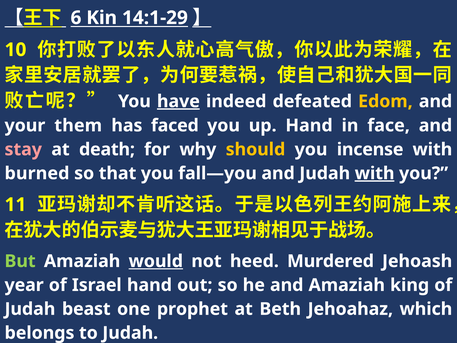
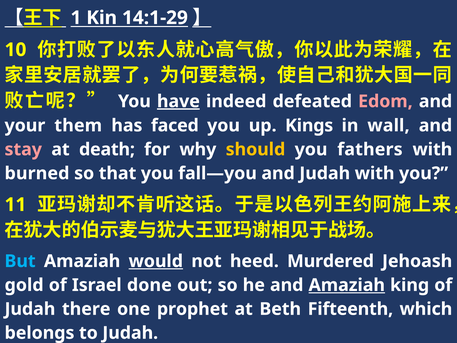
6: 6 -> 1 (76, 18)
Edom colour: yellow -> pink (385, 101)
up Hand: Hand -> Kings (309, 125)
face: face -> wall (389, 125)
incense: incense -> fathers (370, 149)
with underline: present -> none (375, 173)
But colour: light green -> light blue (20, 261)
year: year -> gold (24, 285)
Israel hand: hand -> done (149, 285)
Amaziah underline: none -> present (347, 285)
beast: beast -> there (86, 309)
Jehoahaz: Jehoahaz -> Fifteenth (350, 309)
